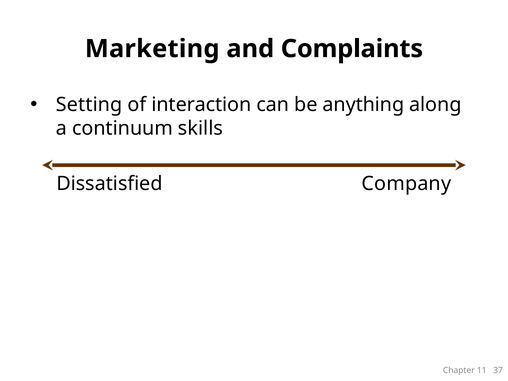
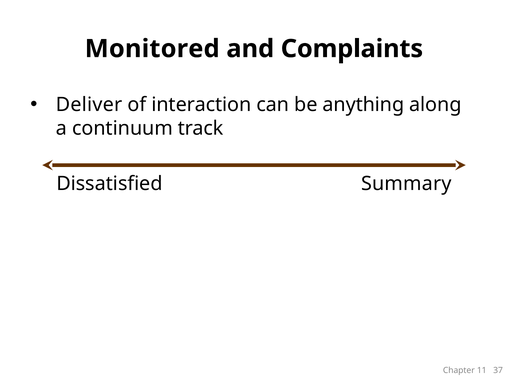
Marketing: Marketing -> Monitored (152, 49)
Setting: Setting -> Deliver (89, 105)
skills: skills -> track (201, 128)
Company: Company -> Summary (406, 184)
